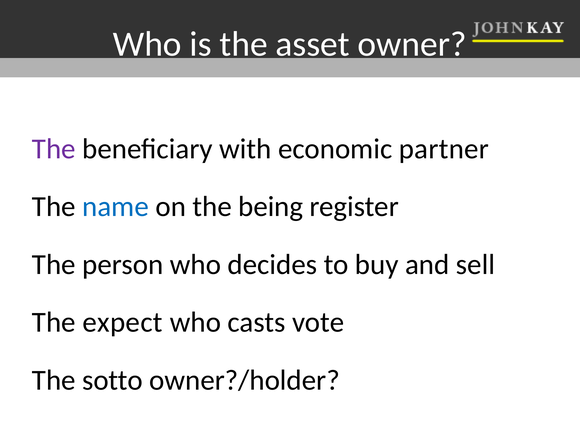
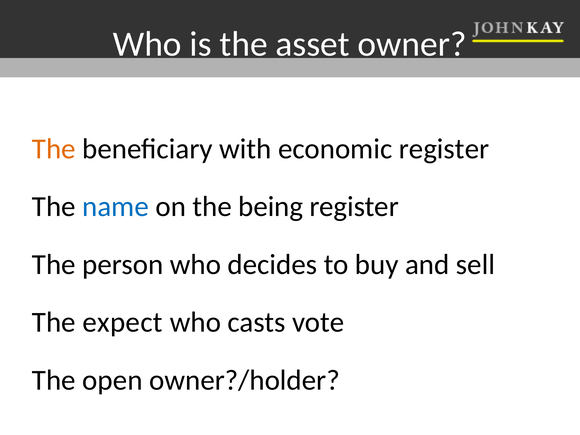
The colour: purple -> orange (54, 149)
economic partner: partner -> register (444, 149)
sotto: sotto -> open (112, 380)
